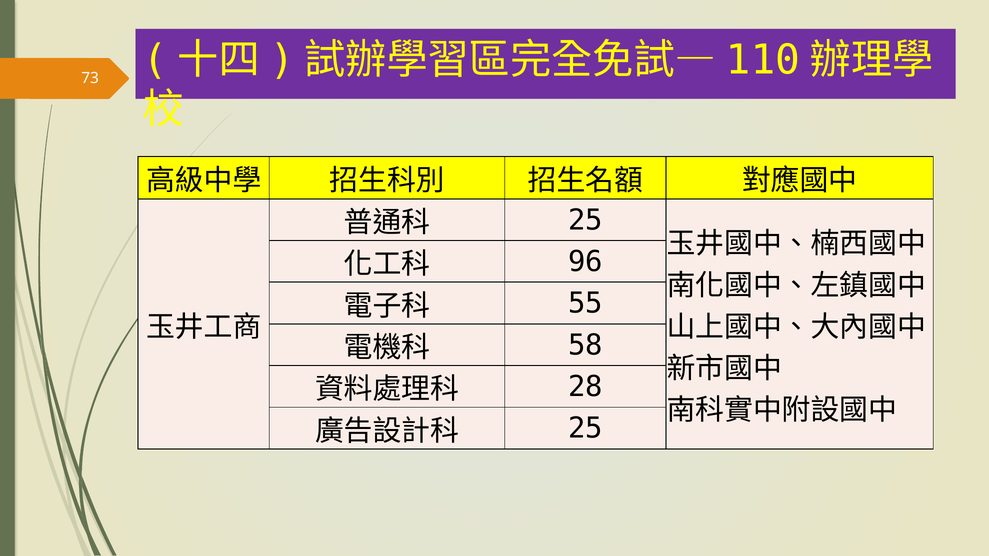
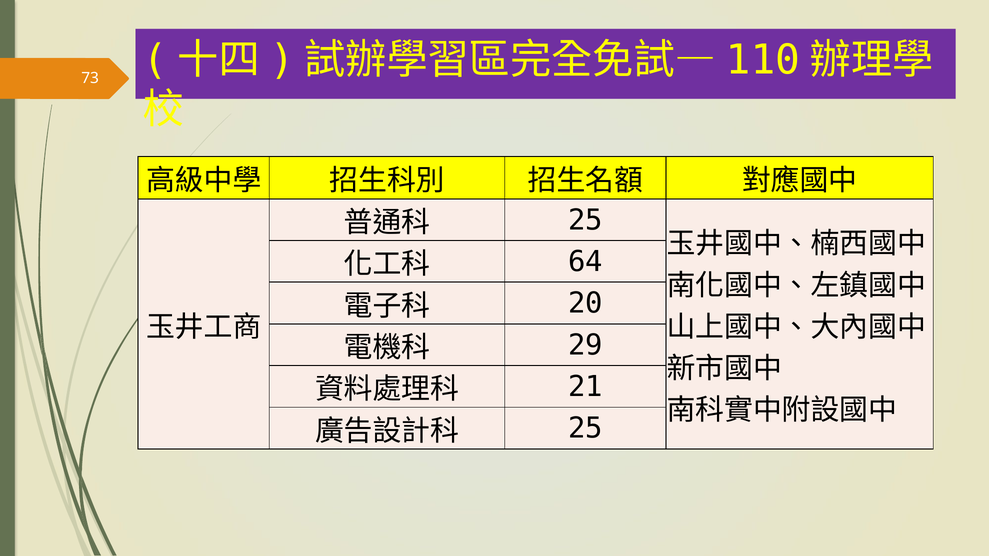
96: 96 -> 64 (585, 262)
55: 55 -> 20 (585, 304)
58: 58 -> 29 (585, 345)
28: 28 -> 21 (585, 387)
